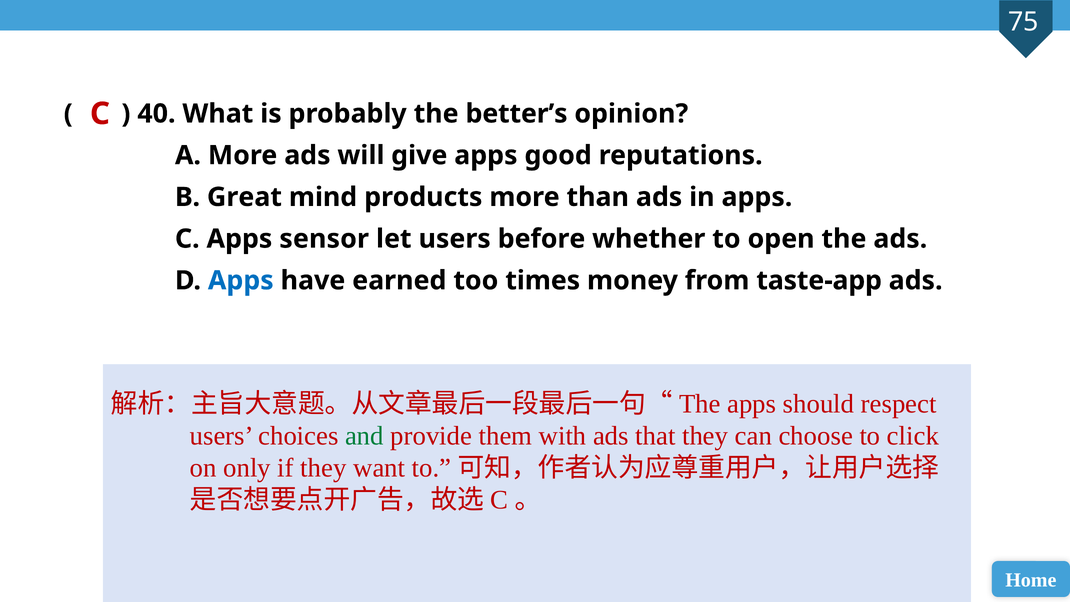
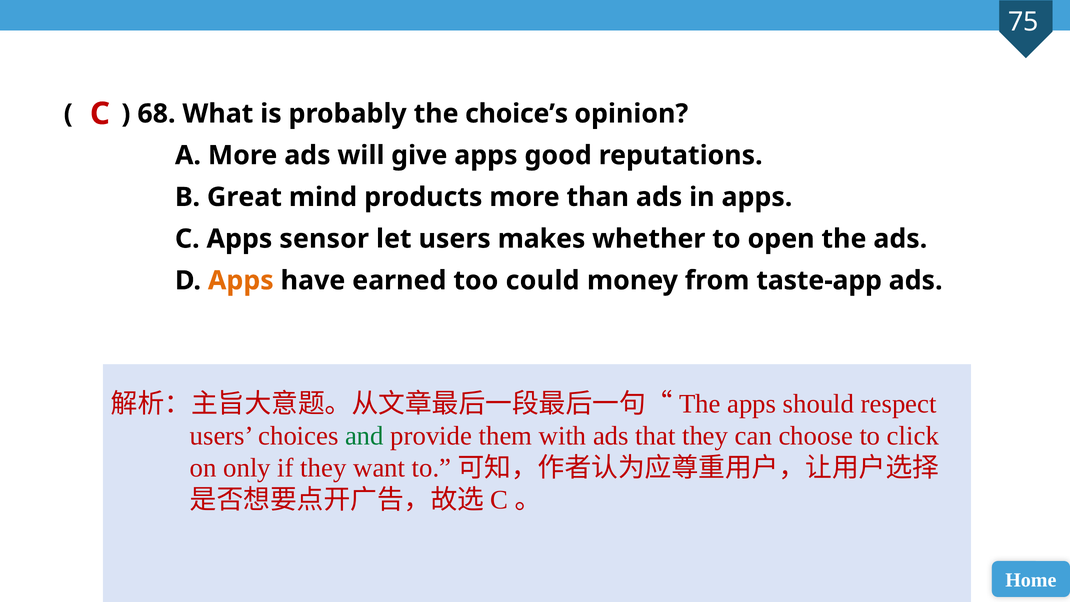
40: 40 -> 68 (156, 114)
better’s: better’s -> choice’s (517, 114)
before: before -> makes (542, 239)
Apps colour: blue -> orange (241, 280)
times: times -> could (543, 280)
